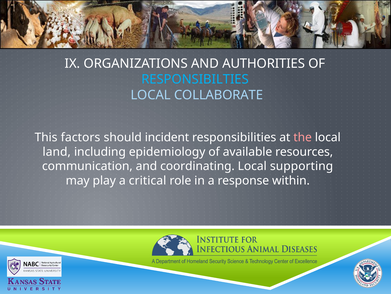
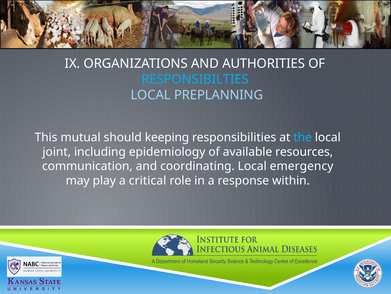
COLLABORATE: COLLABORATE -> PREPLANNING (219, 95)
factors: factors -> mutual (81, 137)
incident: incident -> keeping (167, 137)
the colour: pink -> light blue (303, 137)
land: land -> joint (57, 151)
supporting: supporting -> emergency (302, 166)
